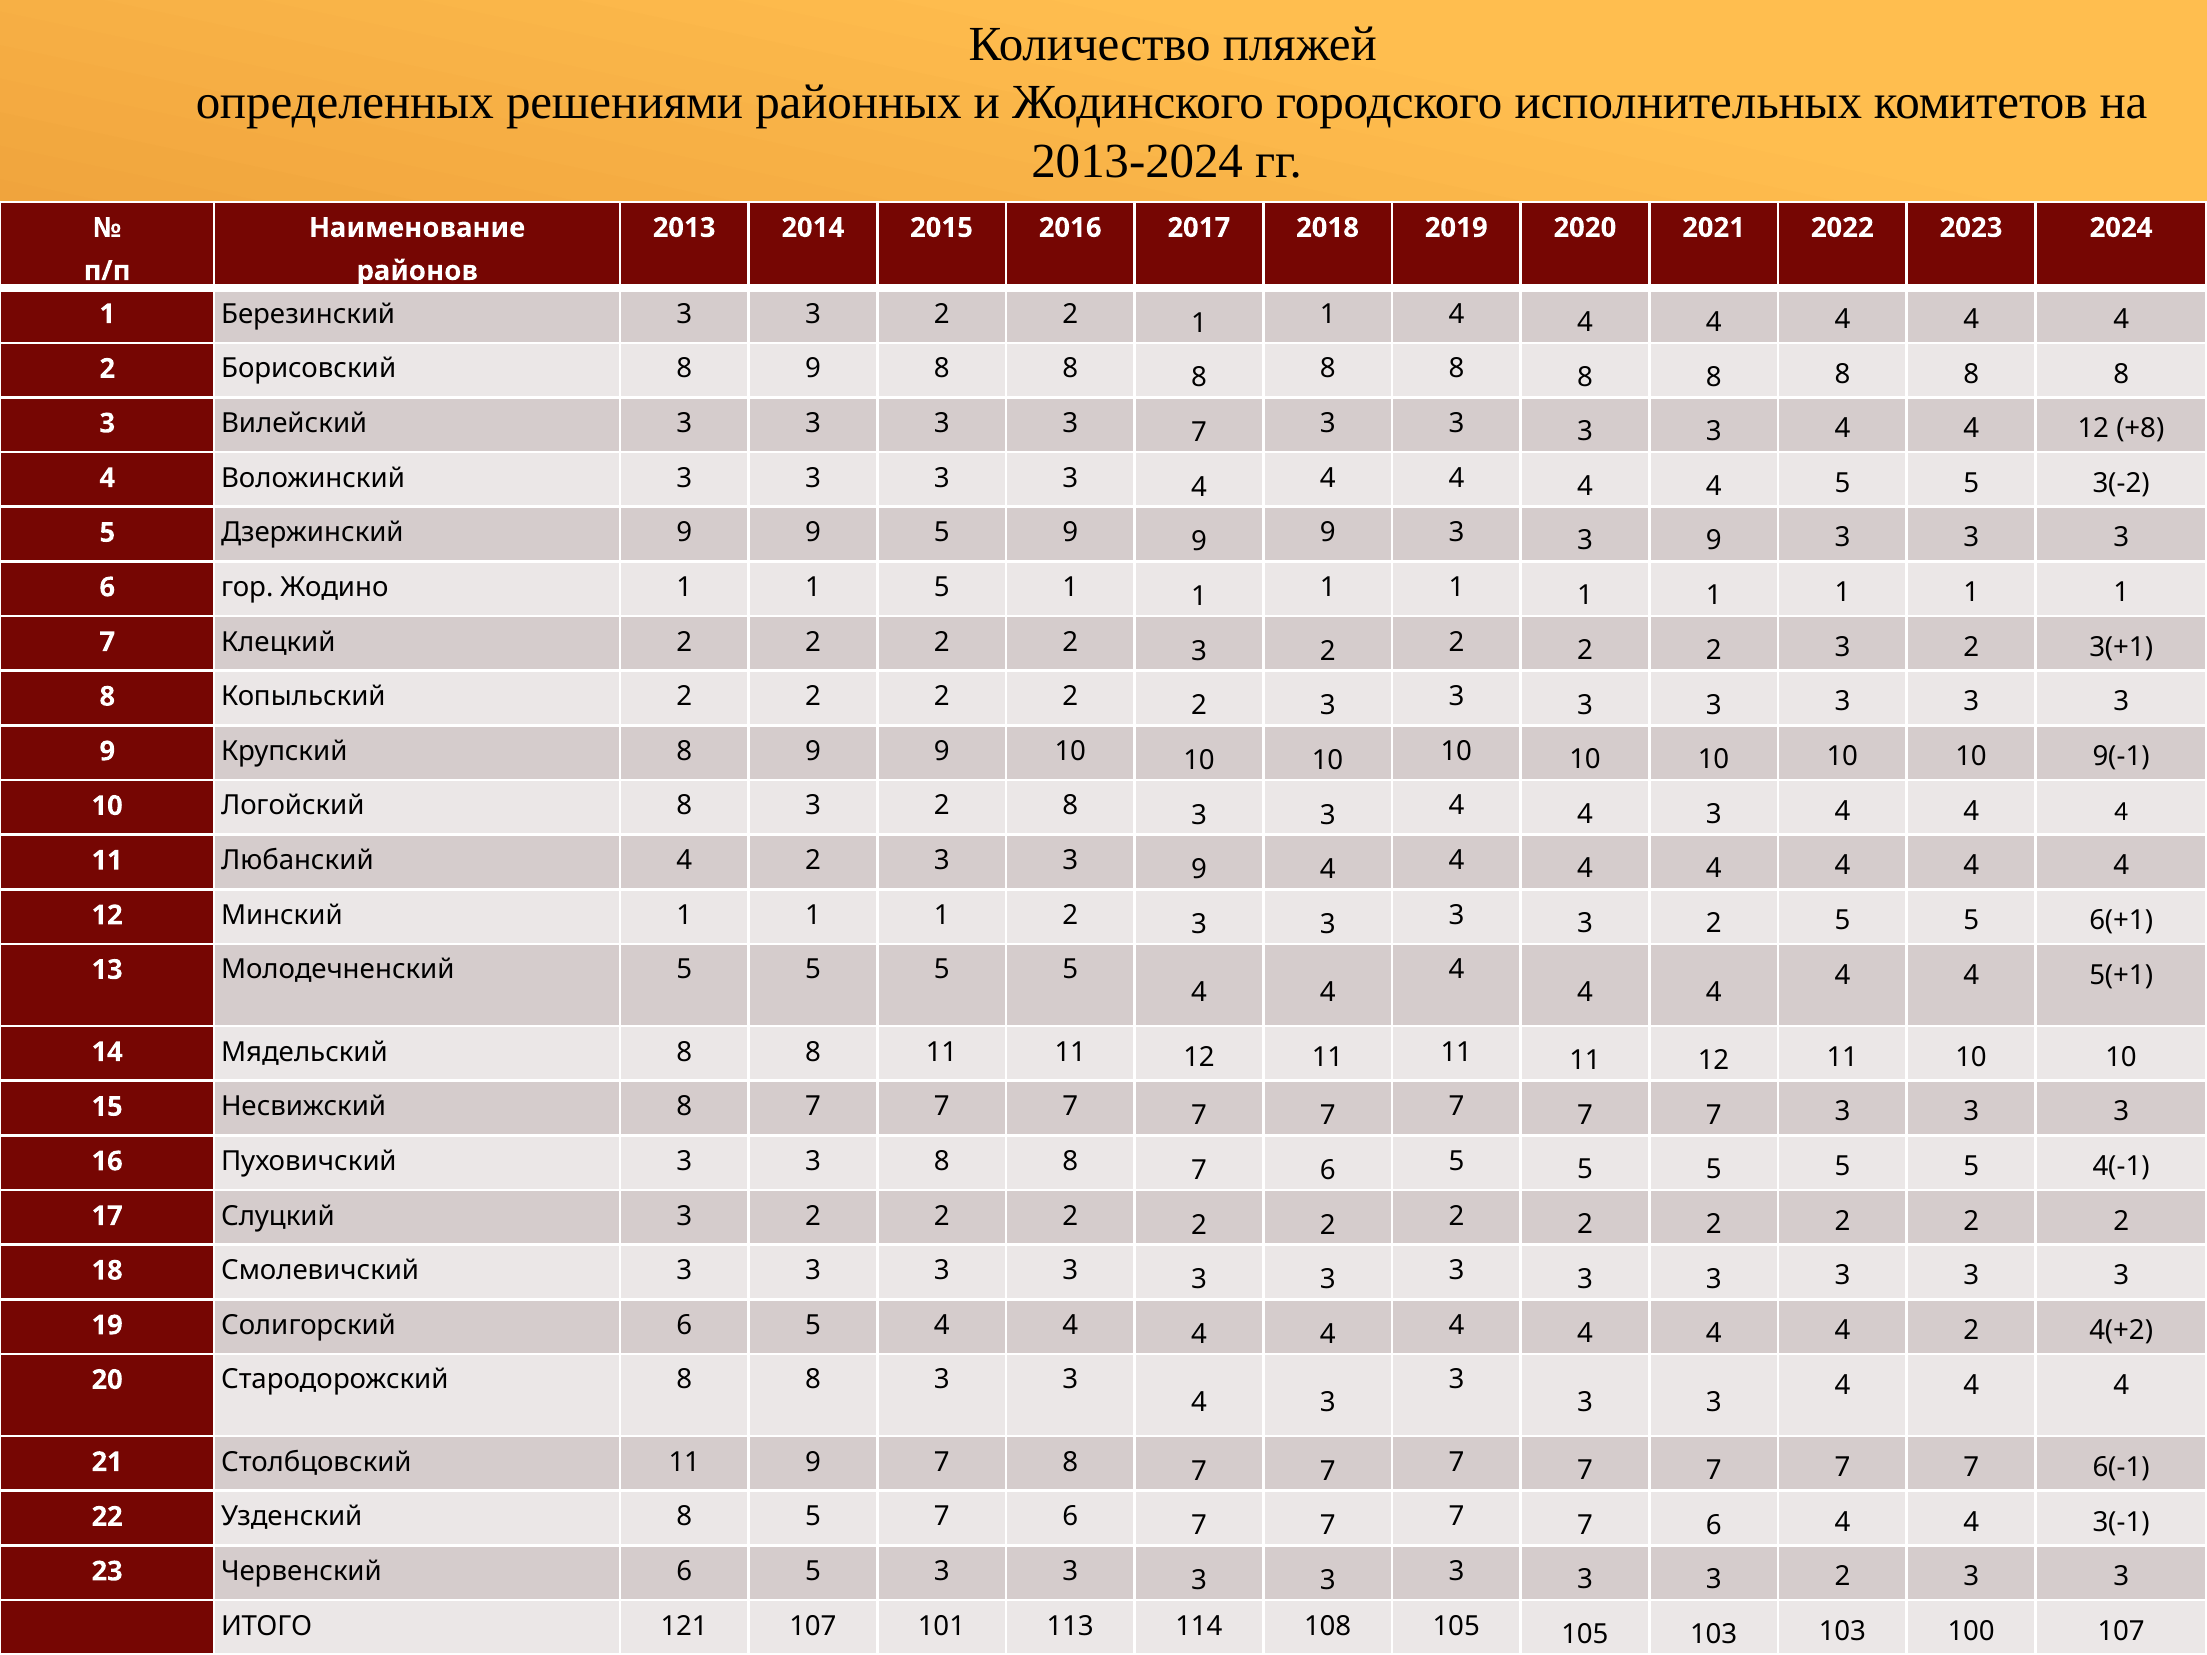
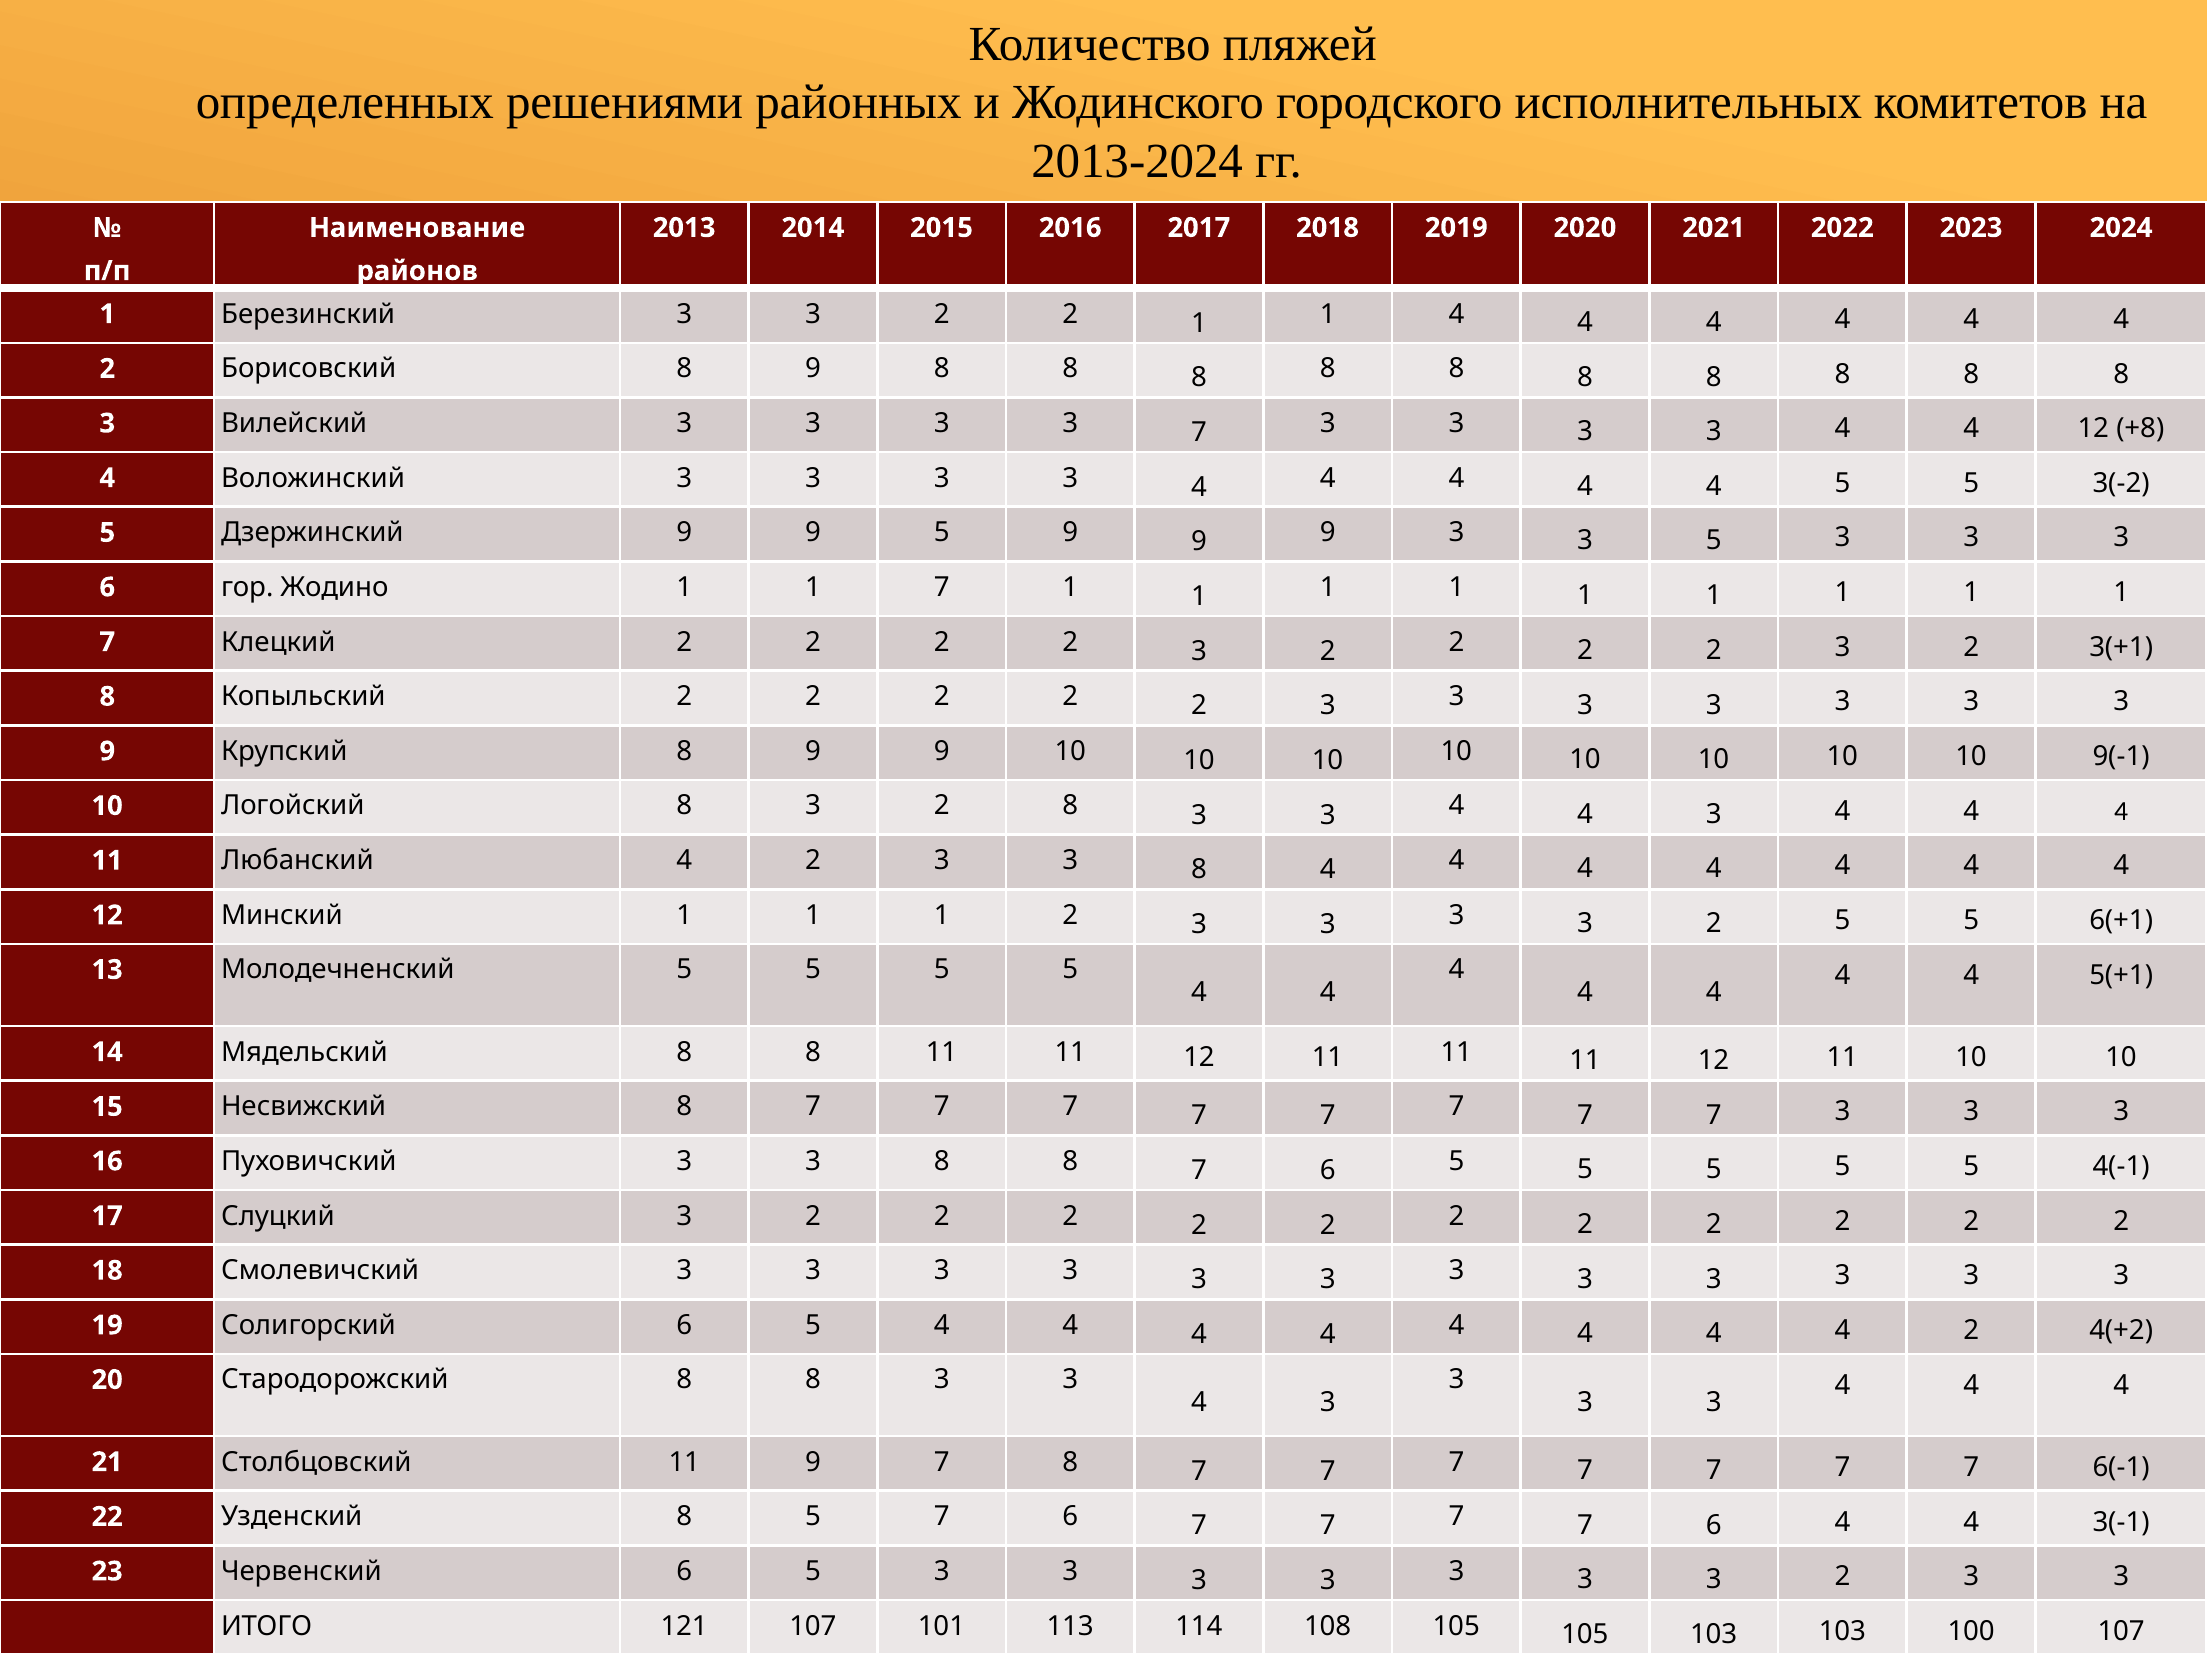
9 3 3 9: 9 -> 5 (1714, 541)
Жодино 1 1 5: 5 -> 7 (942, 587)
2 3 3 9: 9 -> 8 (1199, 870)
